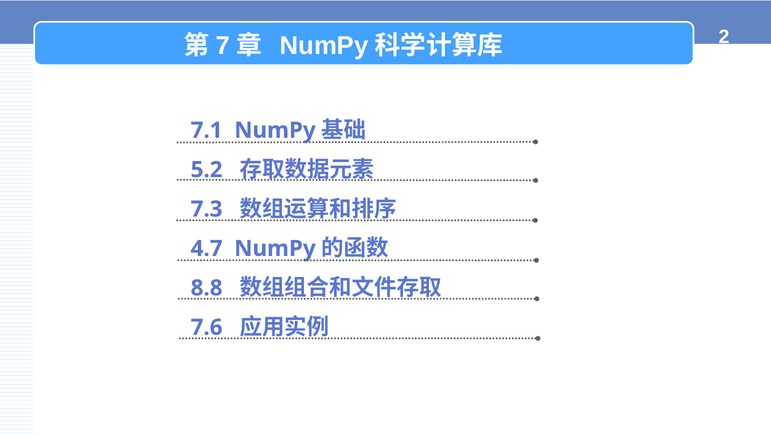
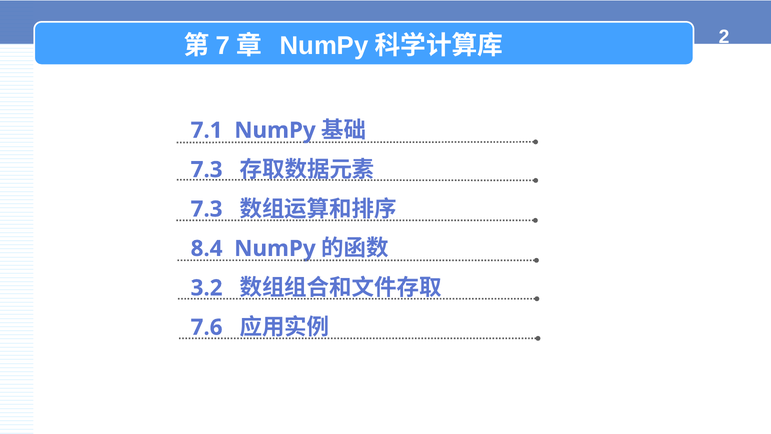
5.2: 5.2 -> 7.3 (207, 170)
4.7: 4.7 -> 8.4 (207, 248)
8.8: 8.8 -> 3.2 (207, 288)
